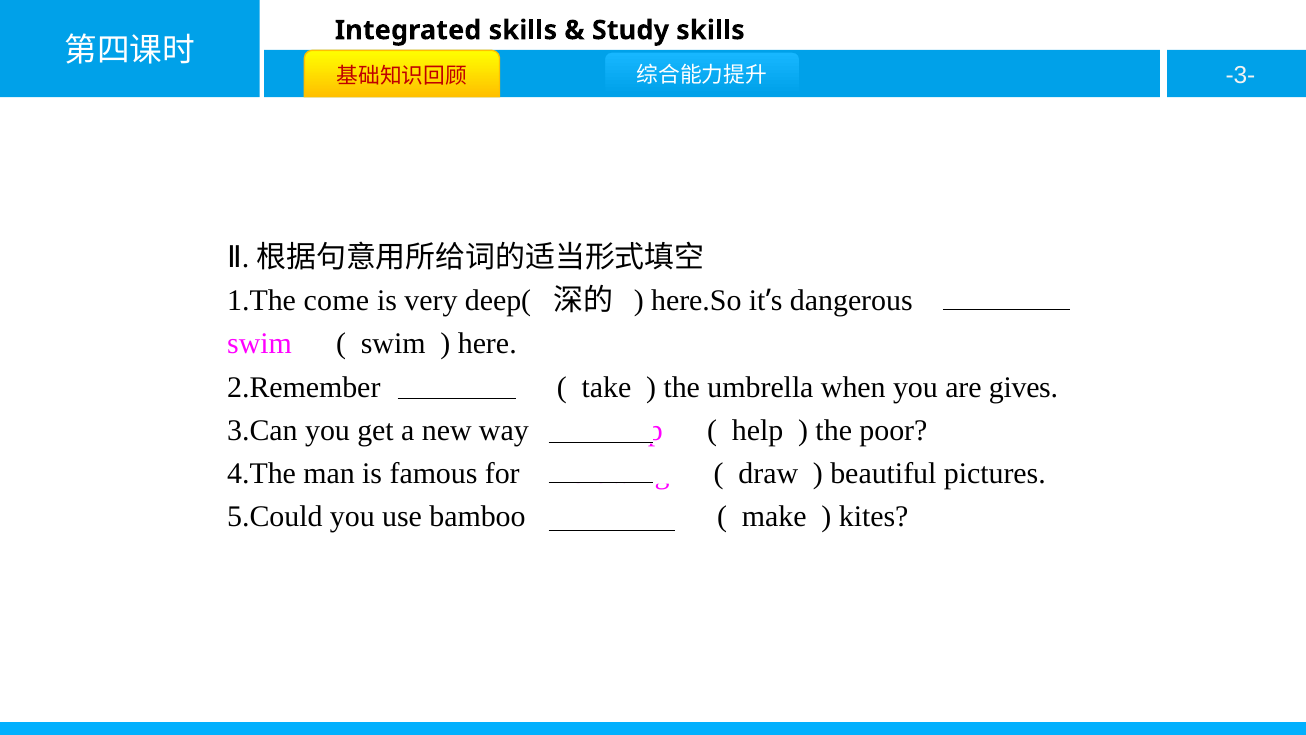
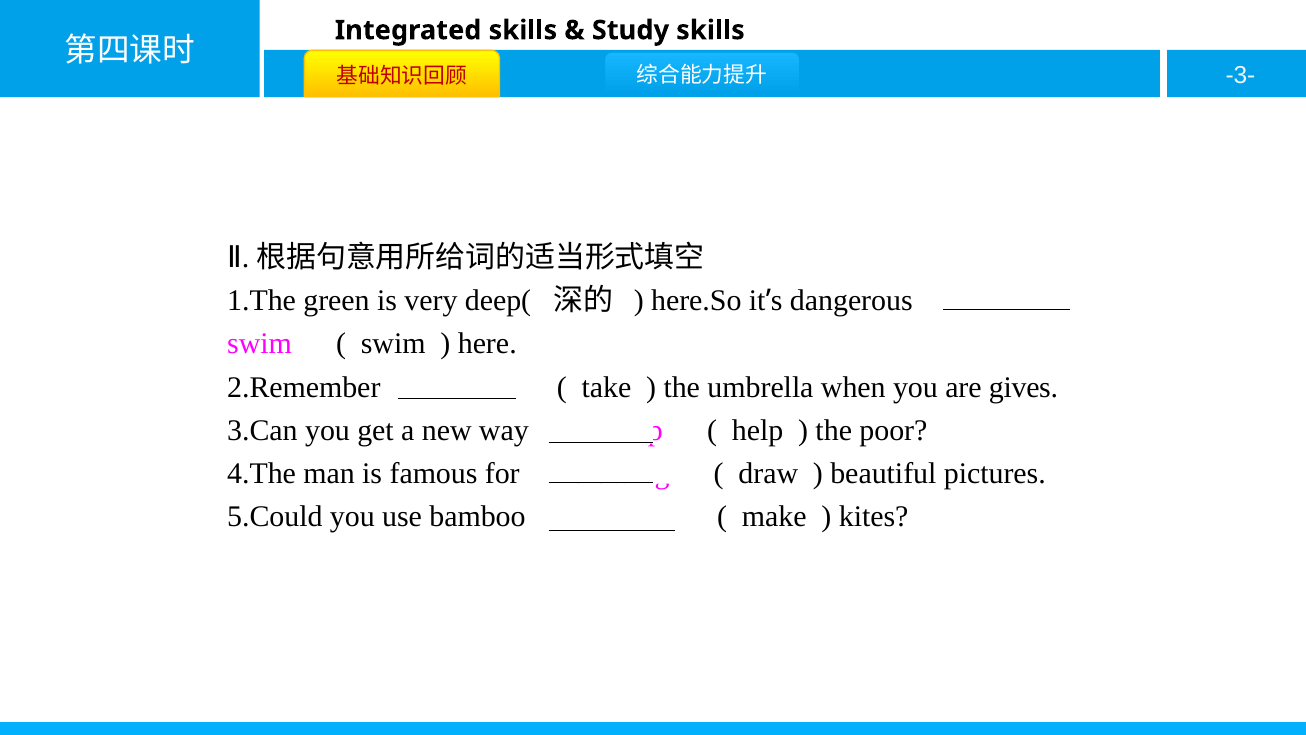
come: come -> green (337, 301)
